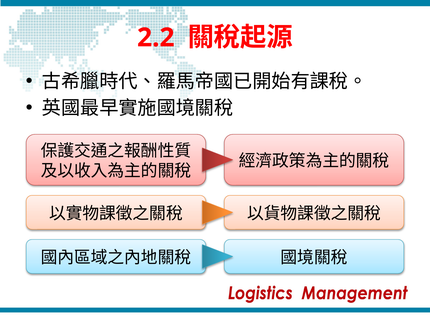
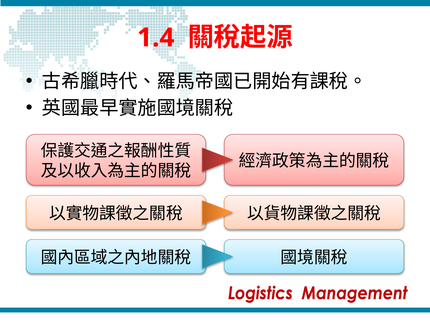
2.2: 2.2 -> 1.4 (156, 38)
